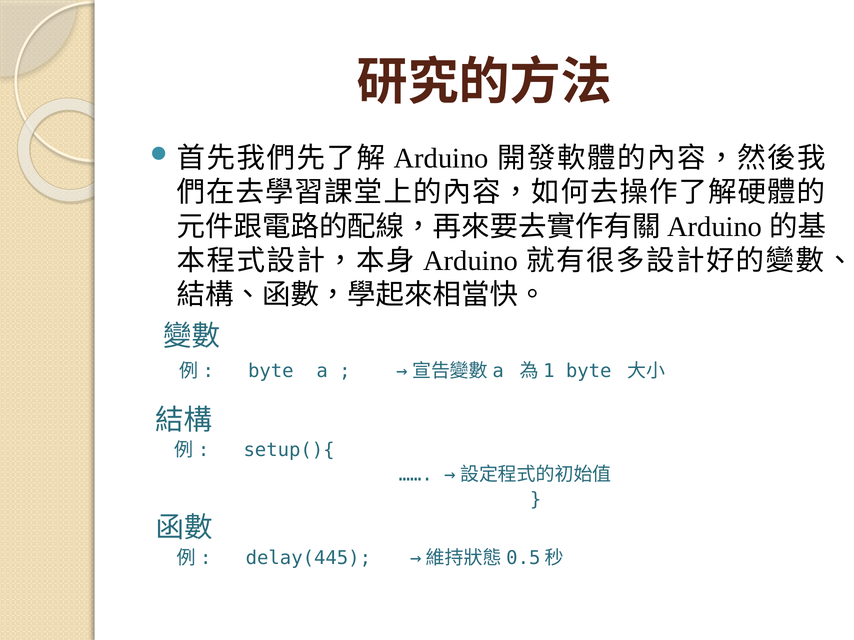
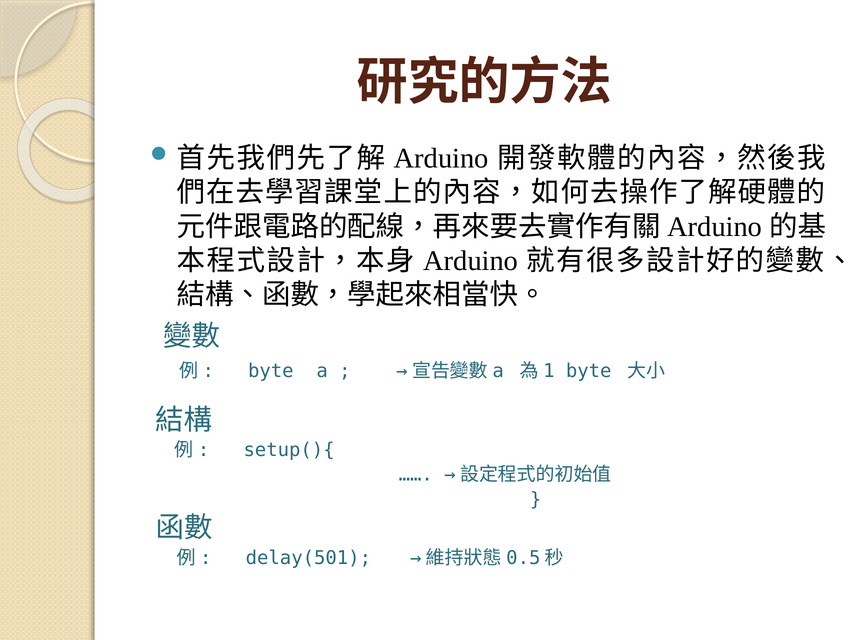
delay(445: delay(445 -> delay(501 (308, 558)
